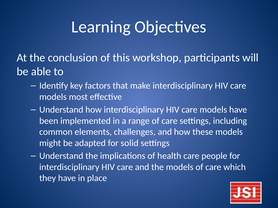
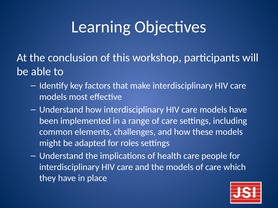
solid: solid -> roles (130, 143)
